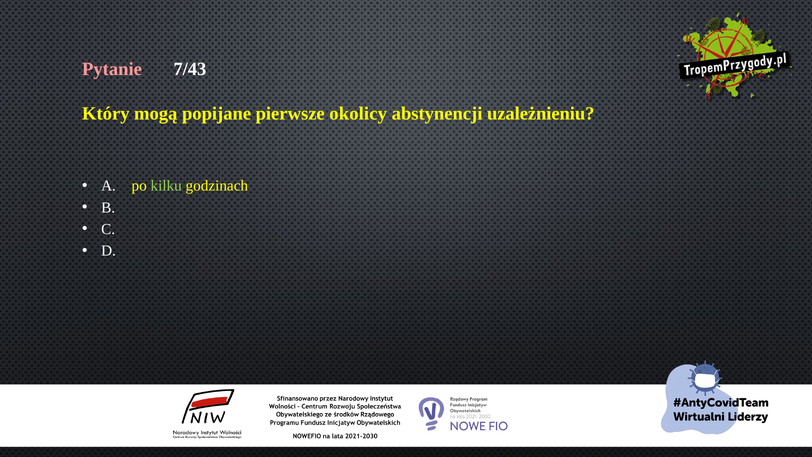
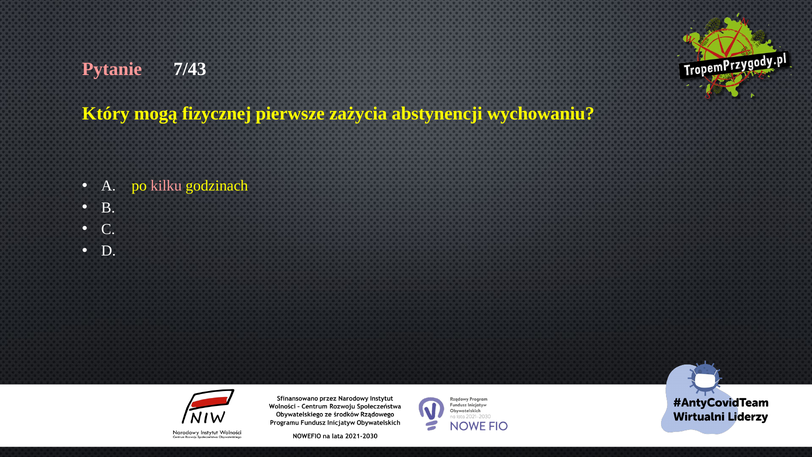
popijane: popijane -> fizycznej (217, 114)
okolicy: okolicy -> zażycia (358, 114)
uzależnieniu: uzależnieniu -> wychowaniu (541, 114)
kilku colour: light green -> pink (166, 186)
